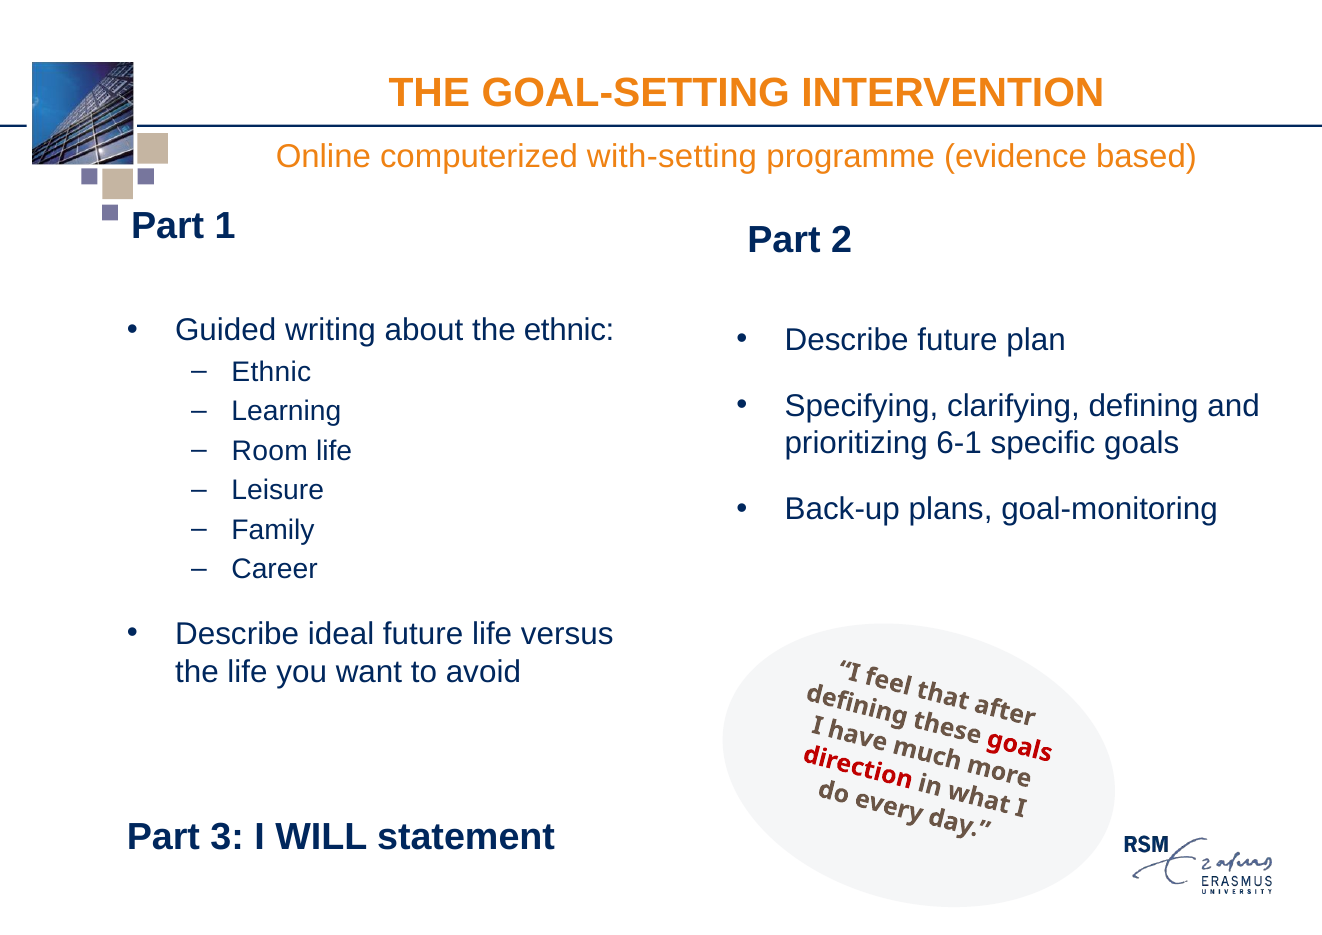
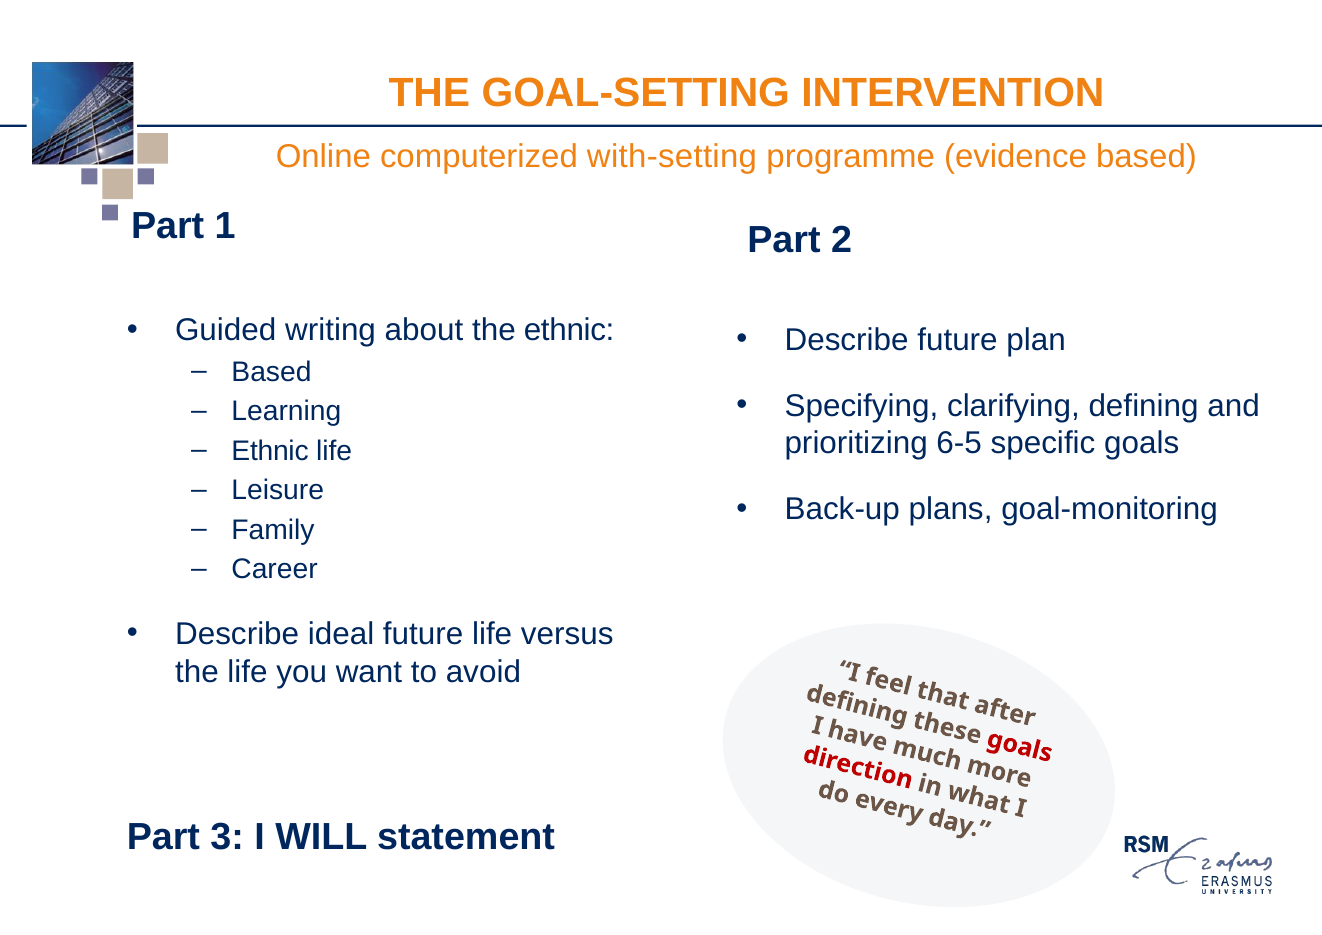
Ethnic: Ethnic -> Based (271, 372)
6-1: 6-1 -> 6-5 (959, 443)
Room: Room -> Ethnic (270, 451)
